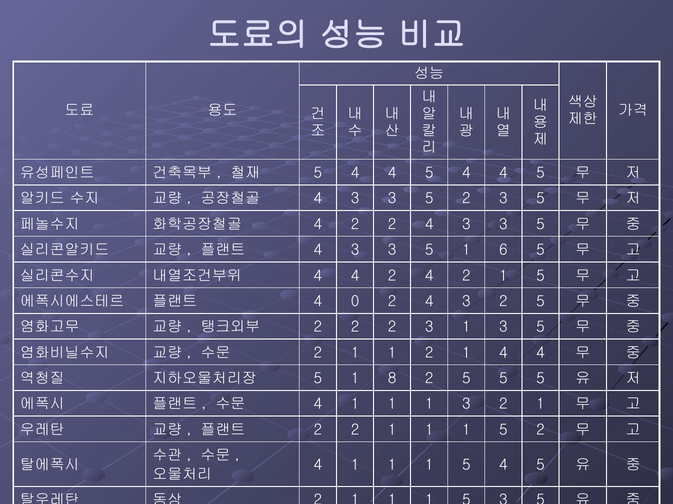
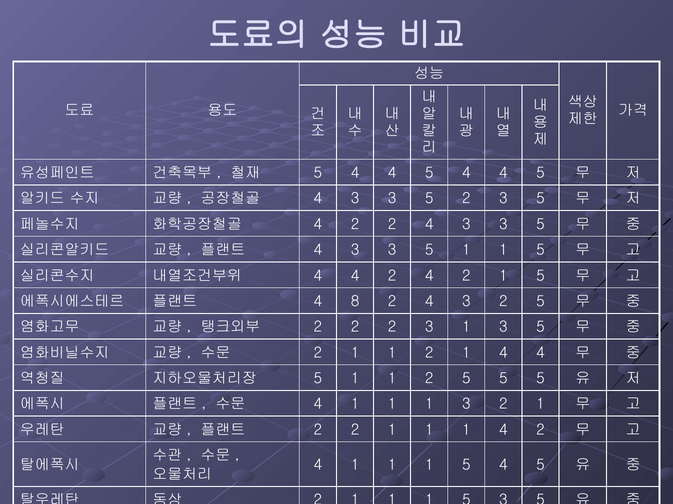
3 5 1 6: 6 -> 1 (503, 250)
0: 0 -> 8 (355, 302)
8: 8 -> 1 (392, 379)
5: 5 -> 4 (503, 430)
